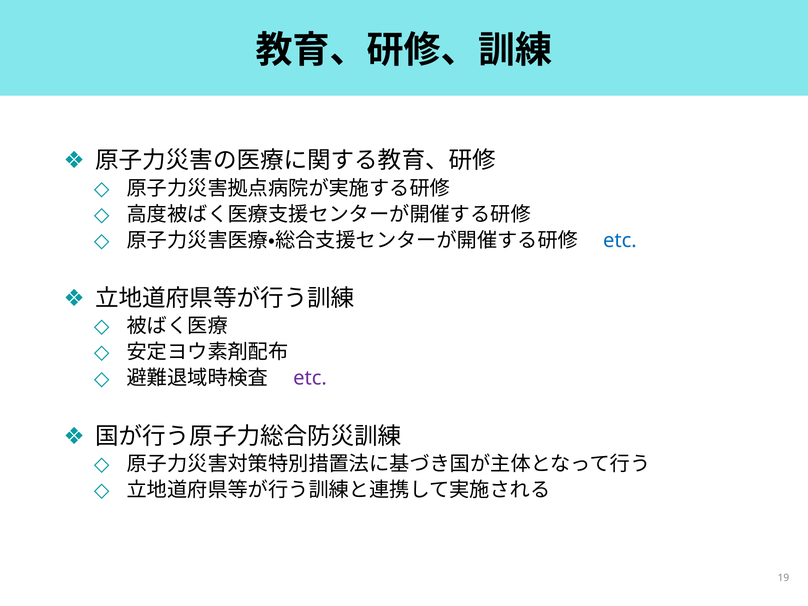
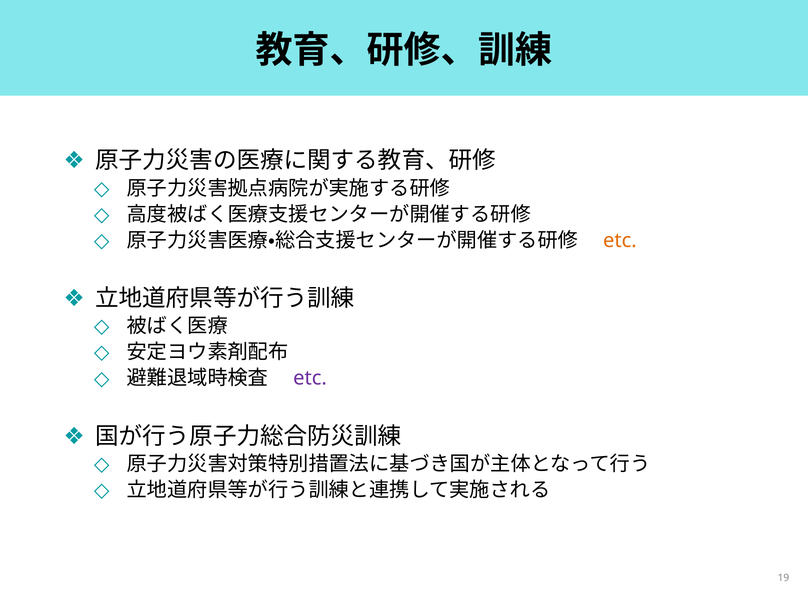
etc colour: blue -> orange (620, 240)
